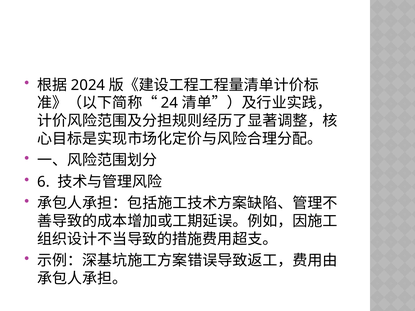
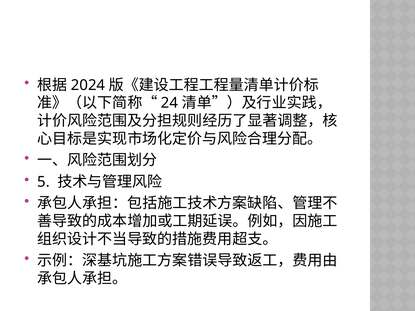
6: 6 -> 5 (44, 182)
